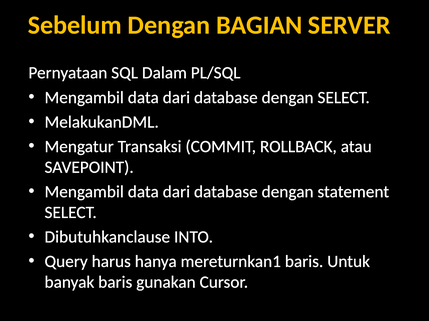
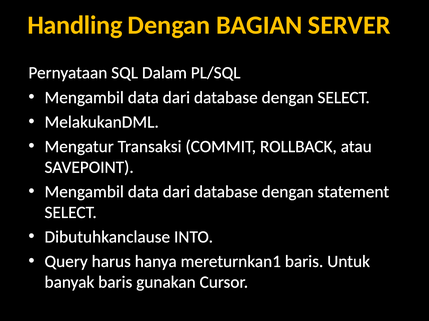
Sebelum: Sebelum -> Handling (75, 25)
